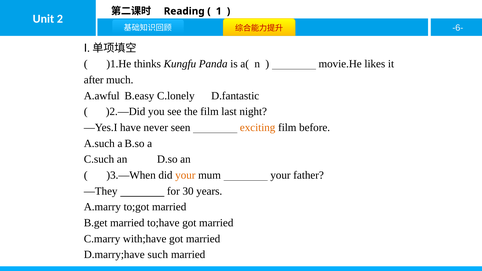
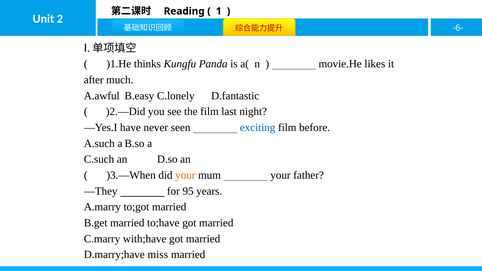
exciting colour: orange -> blue (258, 128)
30: 30 -> 95 (188, 191)
such: such -> miss (158, 255)
